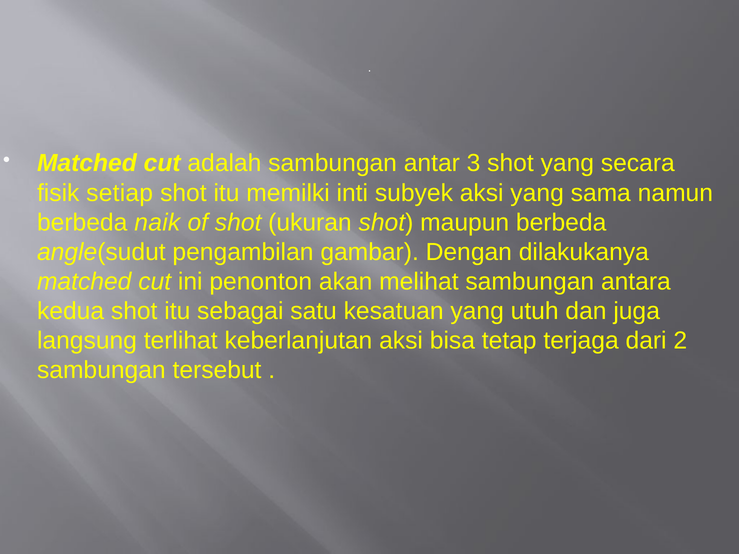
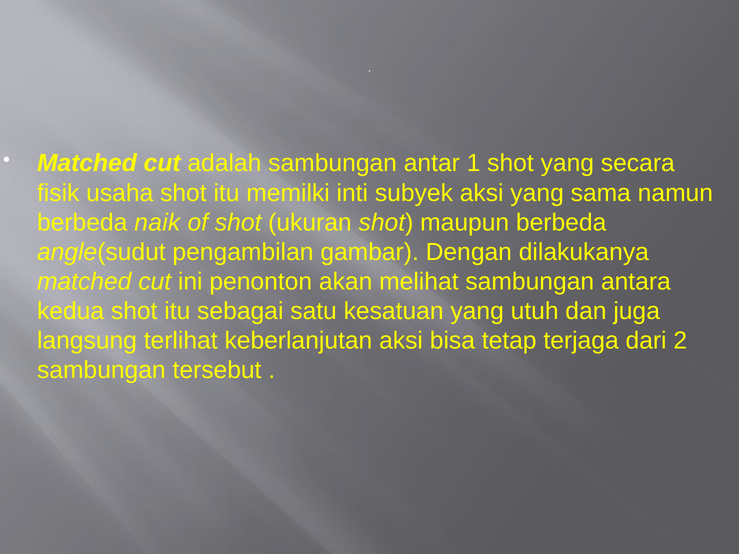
3: 3 -> 1 (474, 163)
setiap: setiap -> usaha (120, 193)
